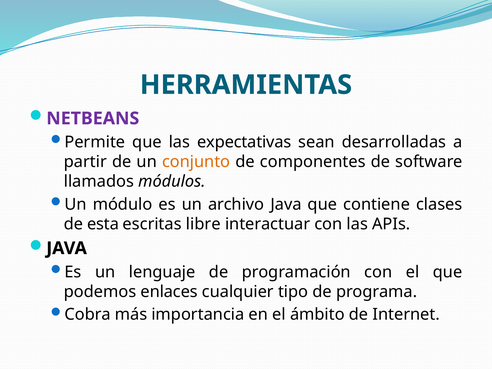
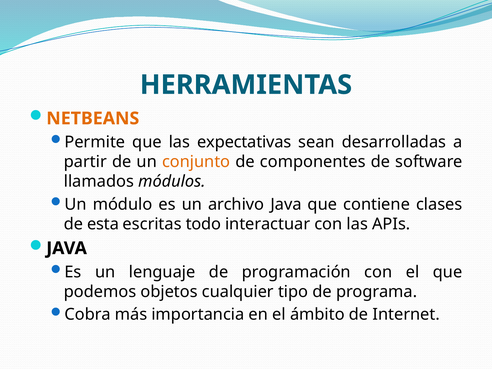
NETBEANS colour: purple -> orange (93, 118)
libre: libre -> todo (203, 224)
enlaces: enlaces -> objetos (169, 292)
